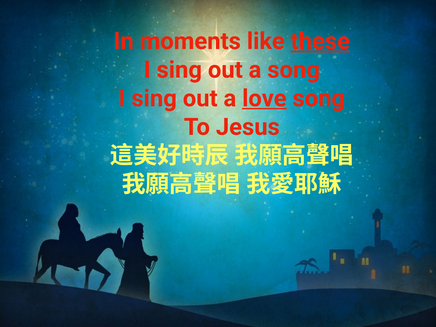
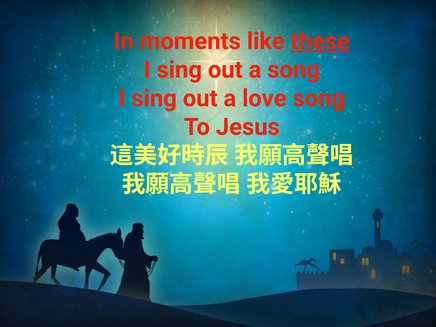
love underline: present -> none (264, 98)
